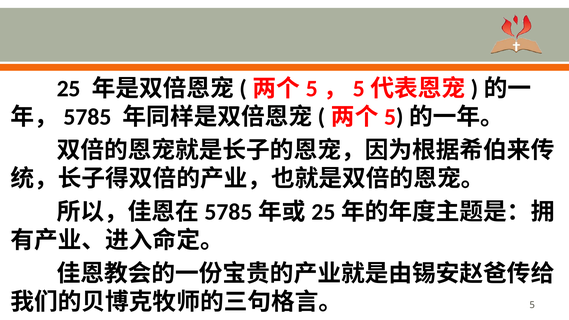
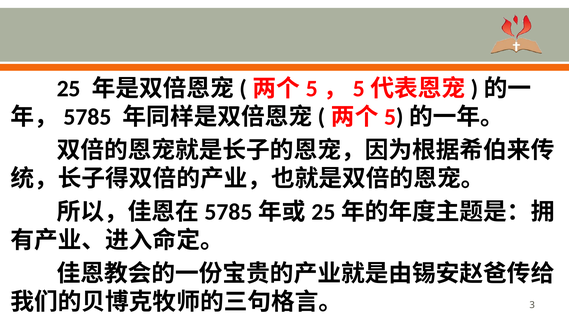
5: 5 -> 3 (532, 305)
